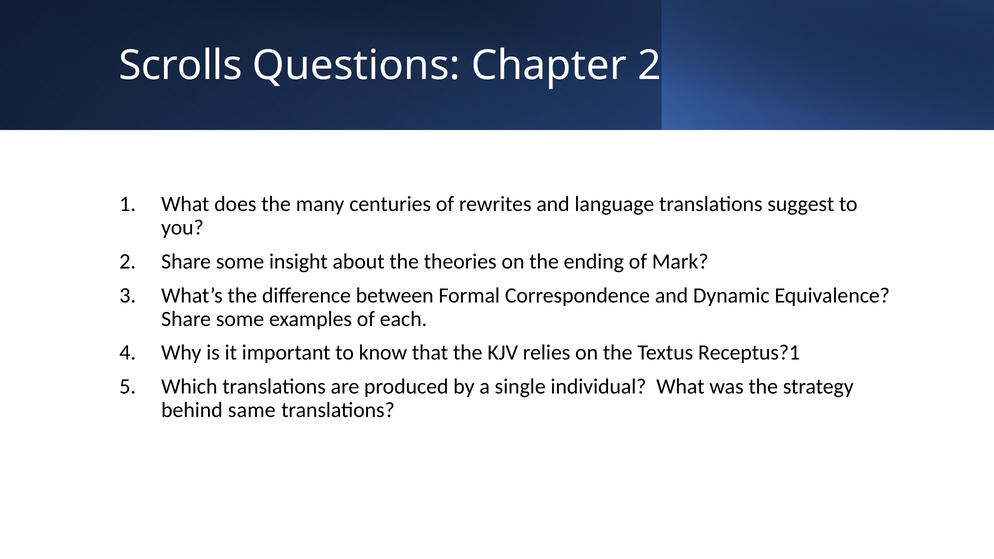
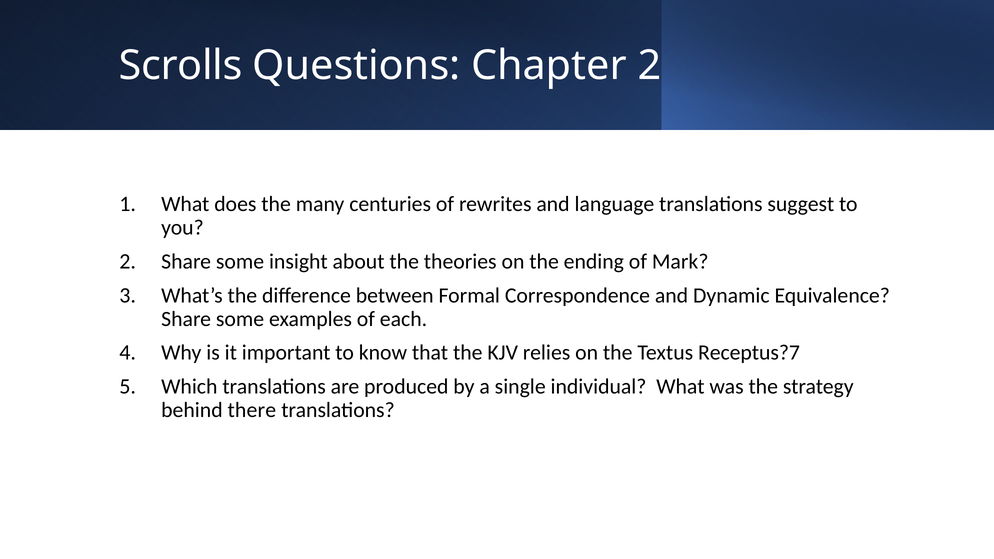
Receptus?1: Receptus?1 -> Receptus?7 (749, 353)
same: same -> there (252, 410)
